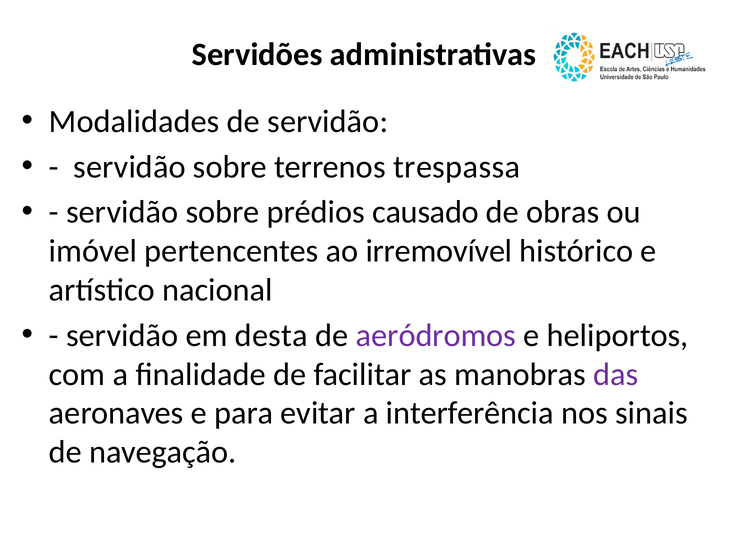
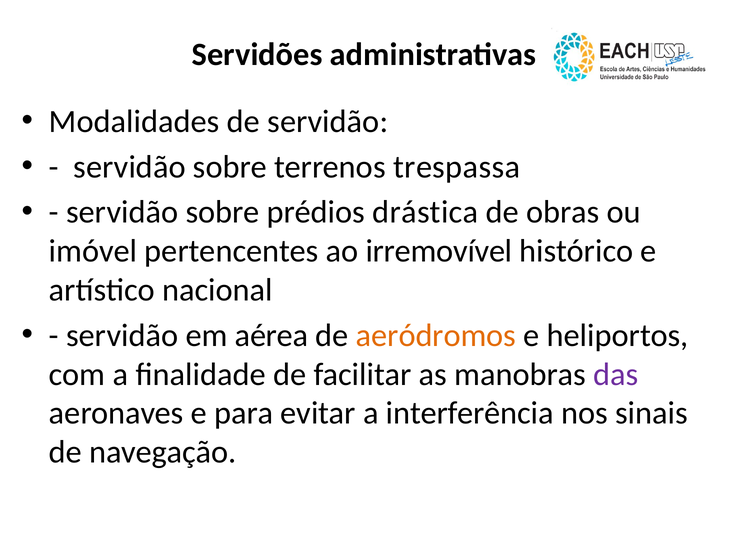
causado: causado -> drástica (425, 212)
desta: desta -> aérea (272, 335)
aeródromos colour: purple -> orange (436, 335)
